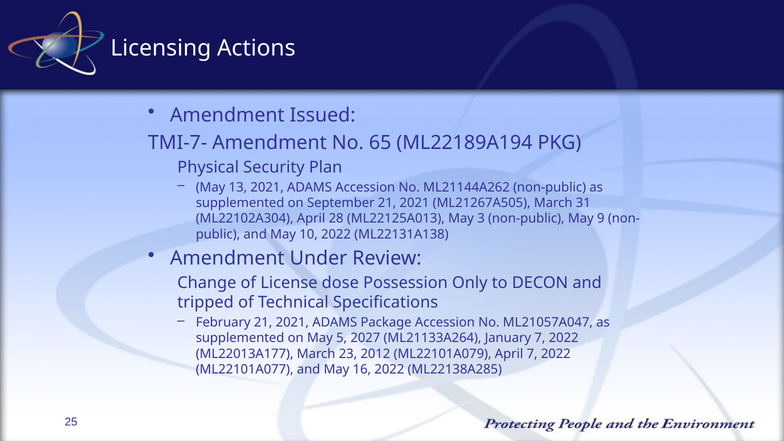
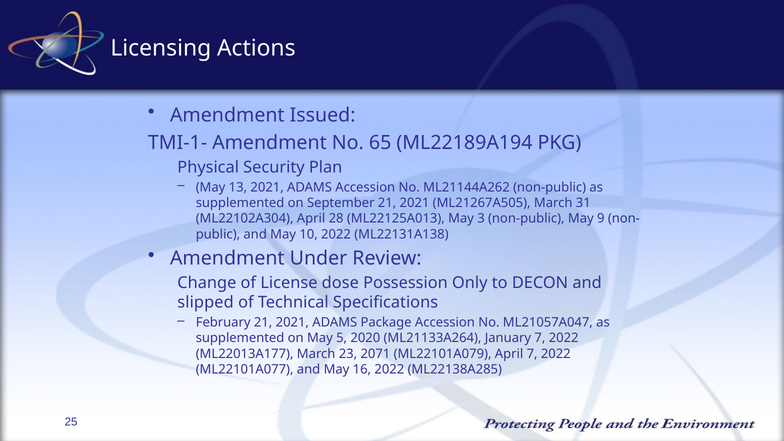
TMI-7-: TMI-7- -> TMI-1- (178, 143)
tripped: tripped -> slipped (206, 302)
2027: 2027 -> 2020 (365, 338)
2012: 2012 -> 2071 (375, 354)
